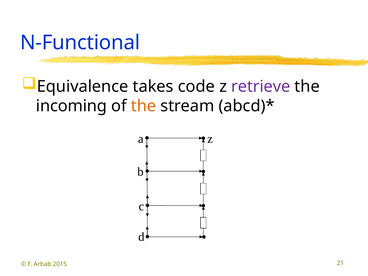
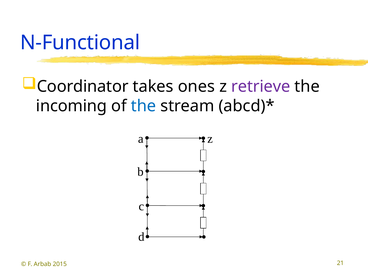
Equivalence: Equivalence -> Coordinator (83, 86)
code: code -> ones (196, 86)
the colour: orange -> blue (144, 106)
